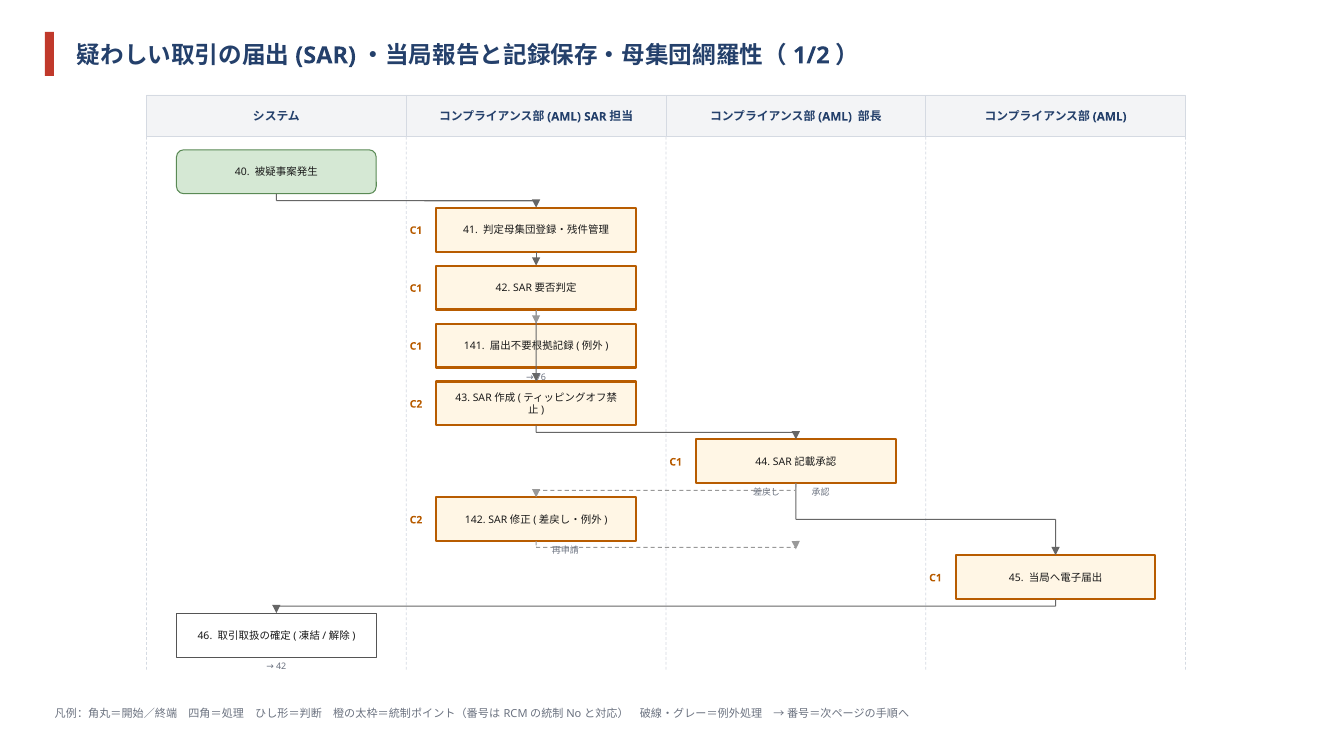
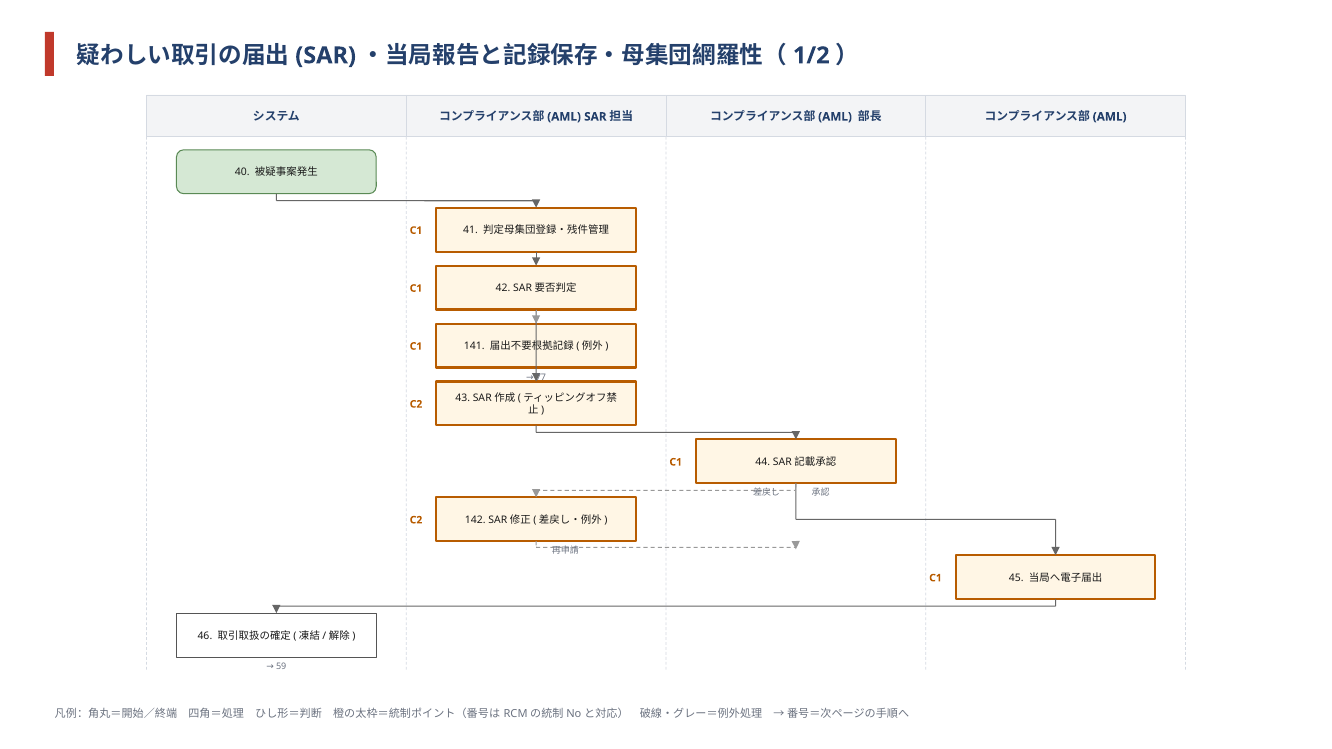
76: 76 -> 77 (541, 377)
42: 42 -> 59 (281, 667)
